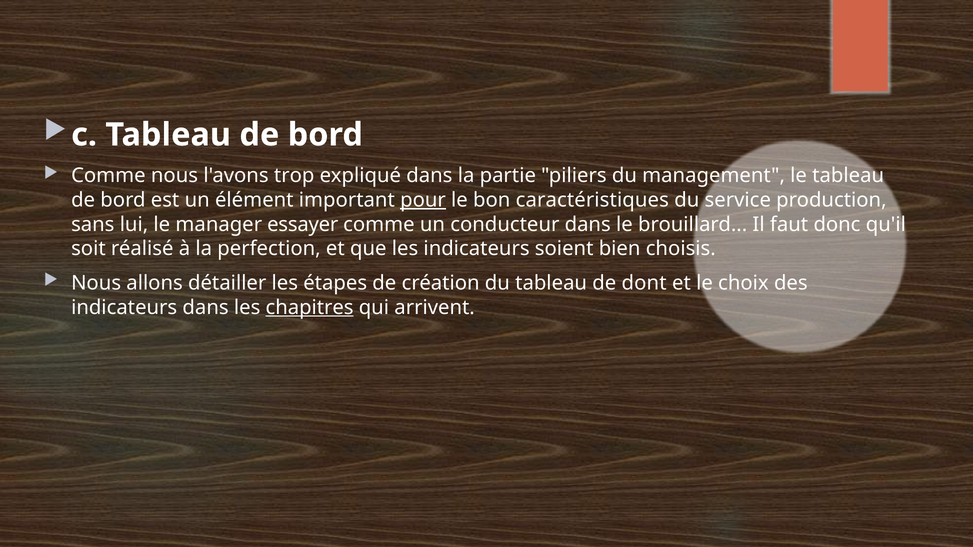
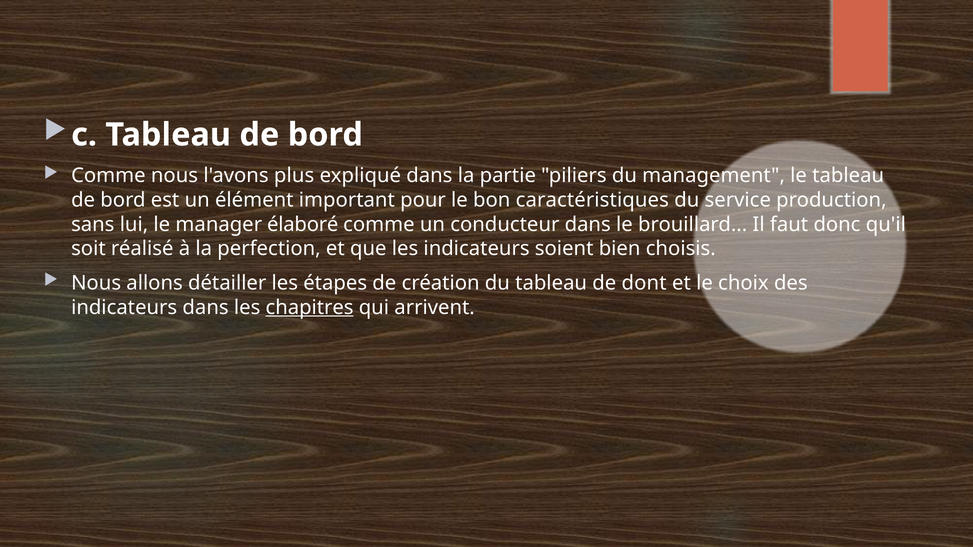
trop: trop -> plus (294, 176)
pour underline: present -> none (423, 200)
essayer: essayer -> élaboré (303, 224)
